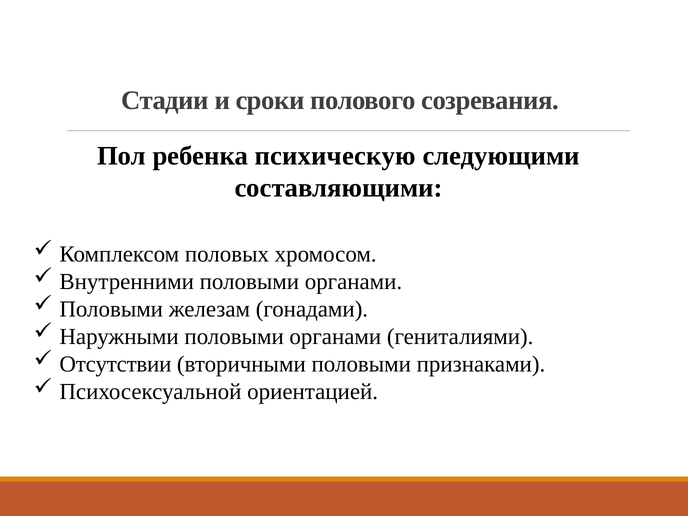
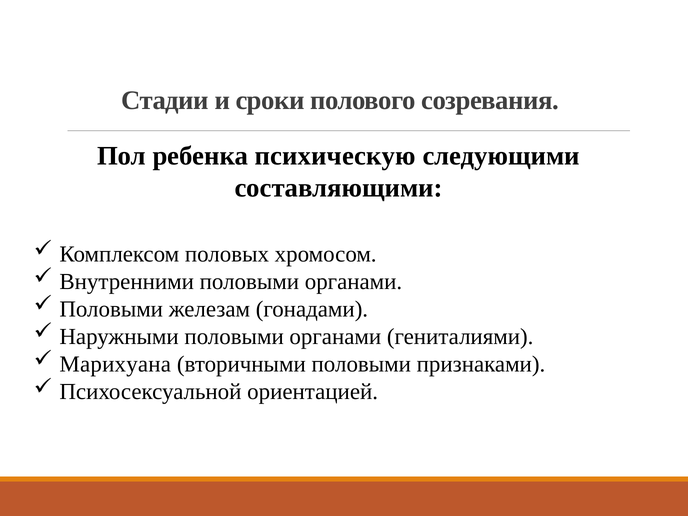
Отсутствии: Отсутствии -> Марихуана (115, 364)
